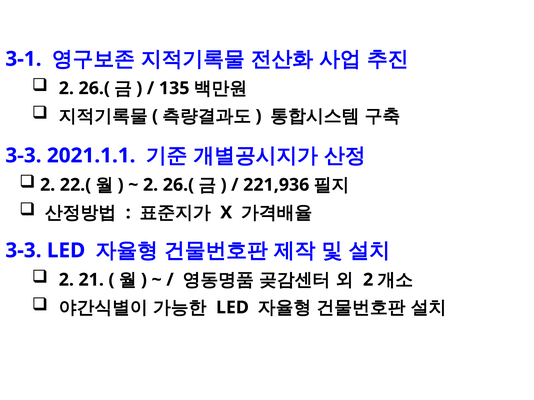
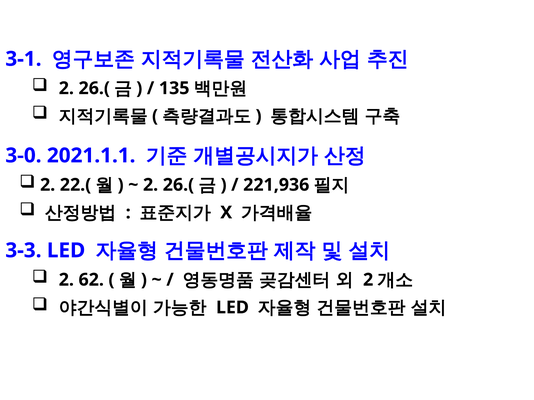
3-3: 3-3 -> 3-0 (23, 156)
21: 21 -> 62 (91, 280)
